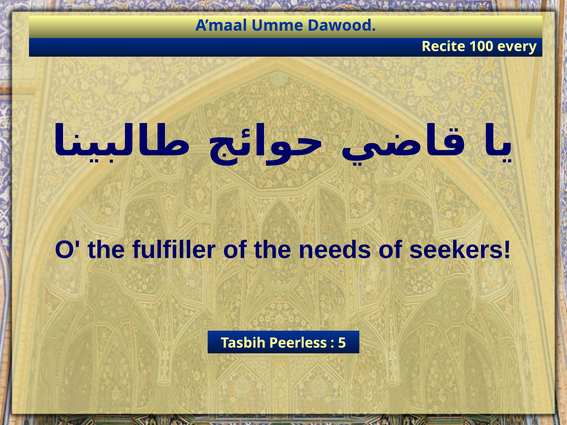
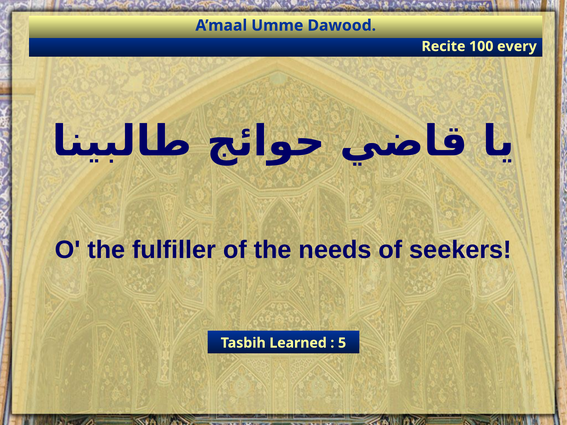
Peerless: Peerless -> Learned (298, 343)
